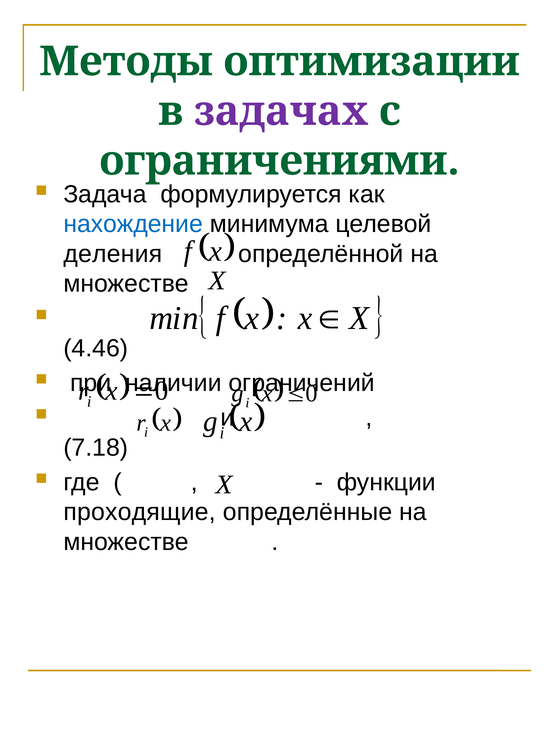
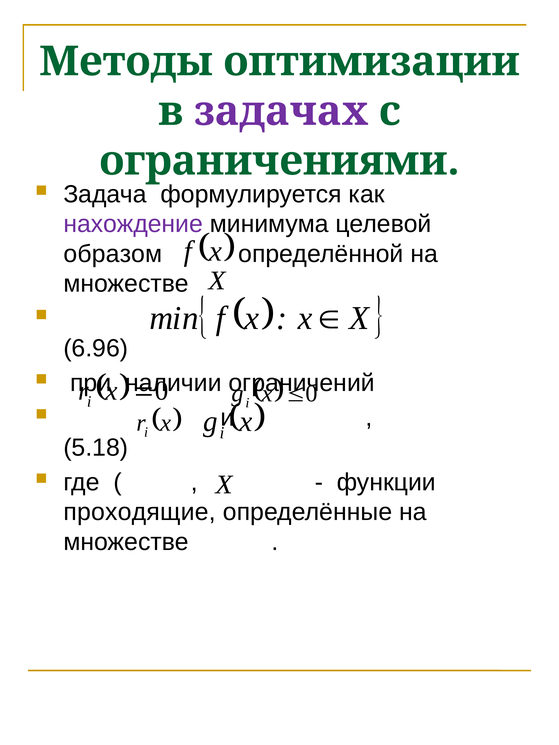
нахождение colour: blue -> purple (133, 224)
деления: деления -> образом (113, 254)
4.46: 4.46 -> 6.96 (96, 348)
7.18: 7.18 -> 5.18 (96, 448)
